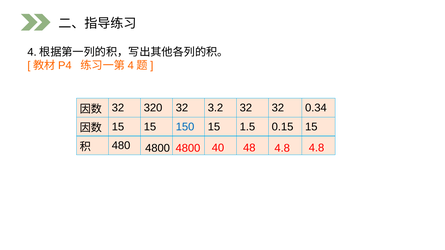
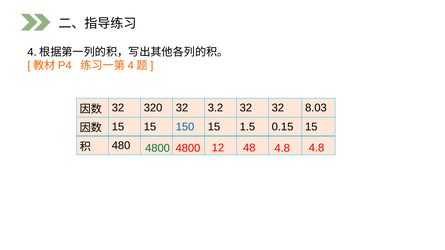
0.34: 0.34 -> 8.03 (316, 108)
4800 colour: black -> green (158, 148)
40: 40 -> 12 (218, 148)
